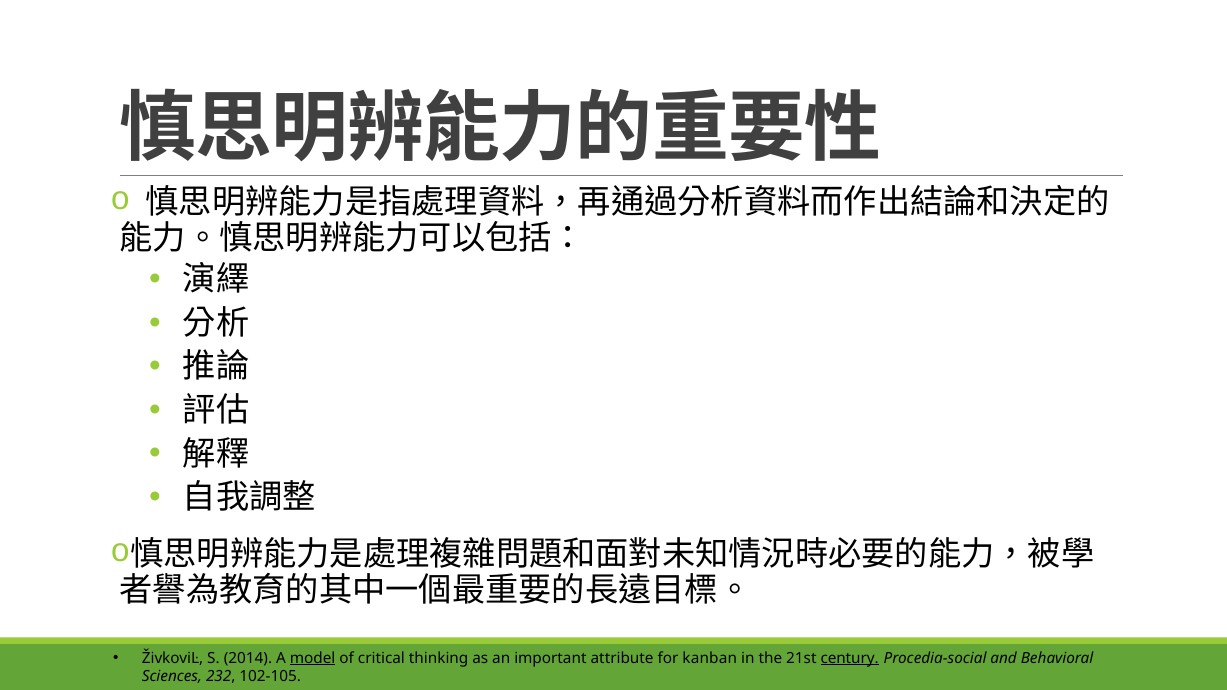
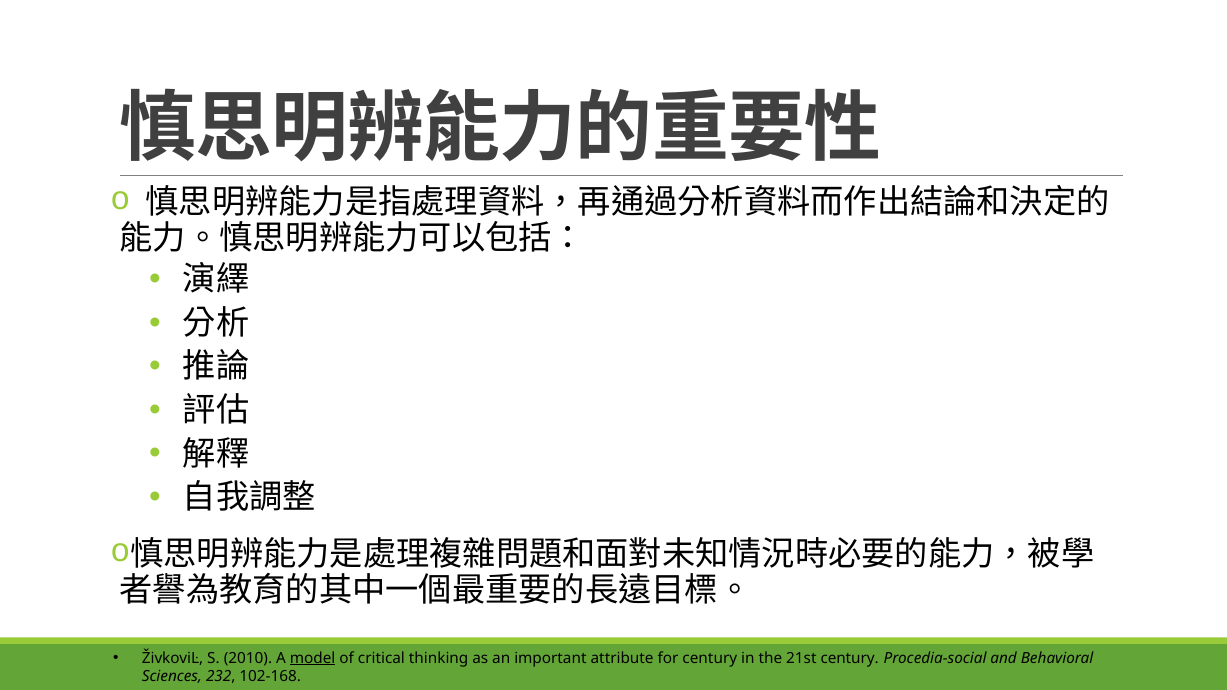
2014: 2014 -> 2010 (248, 658)
for kanban: kanban -> century (710, 658)
century underline: present -> none (850, 658)
102-105: 102-105 -> 102-168 (270, 677)
